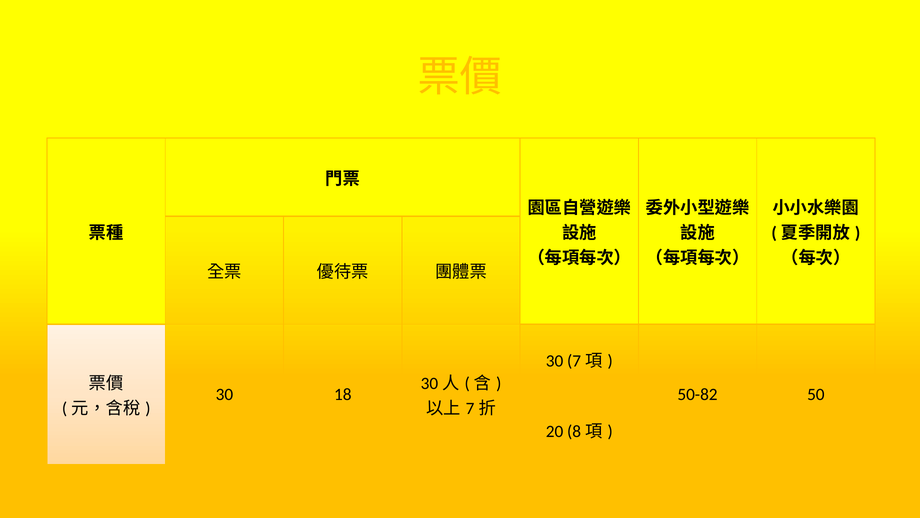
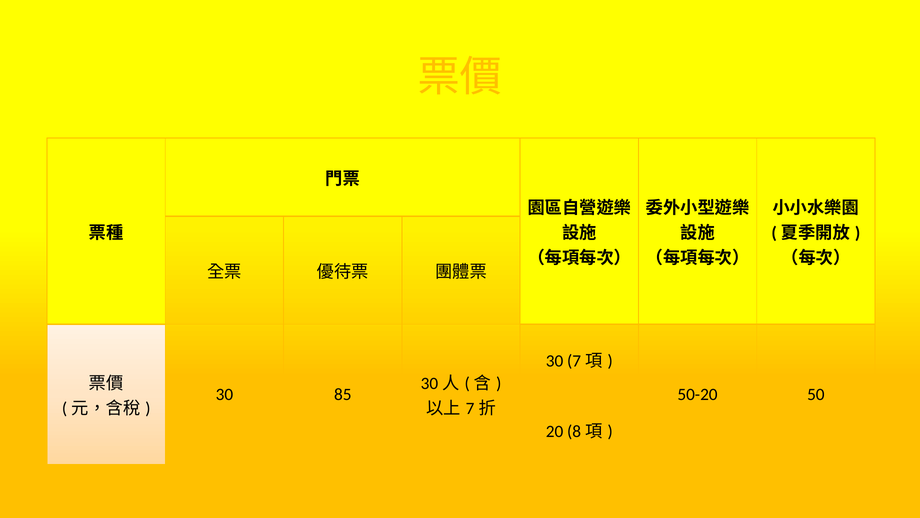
18: 18 -> 85 (343, 394)
50-82: 50-82 -> 50-20 (698, 394)
